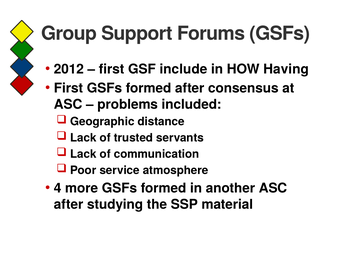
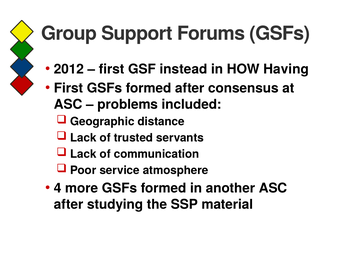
include: include -> instead (183, 69)
